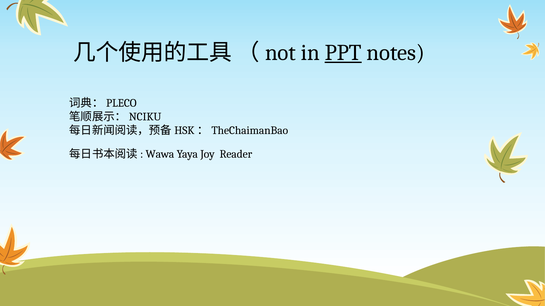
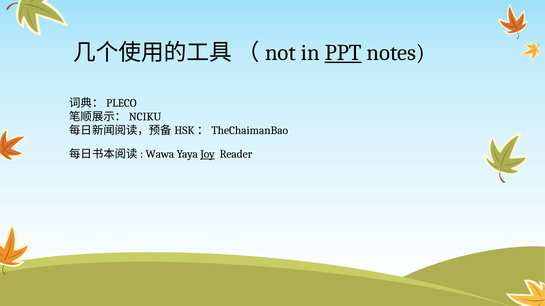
Joy underline: none -> present (208, 155)
